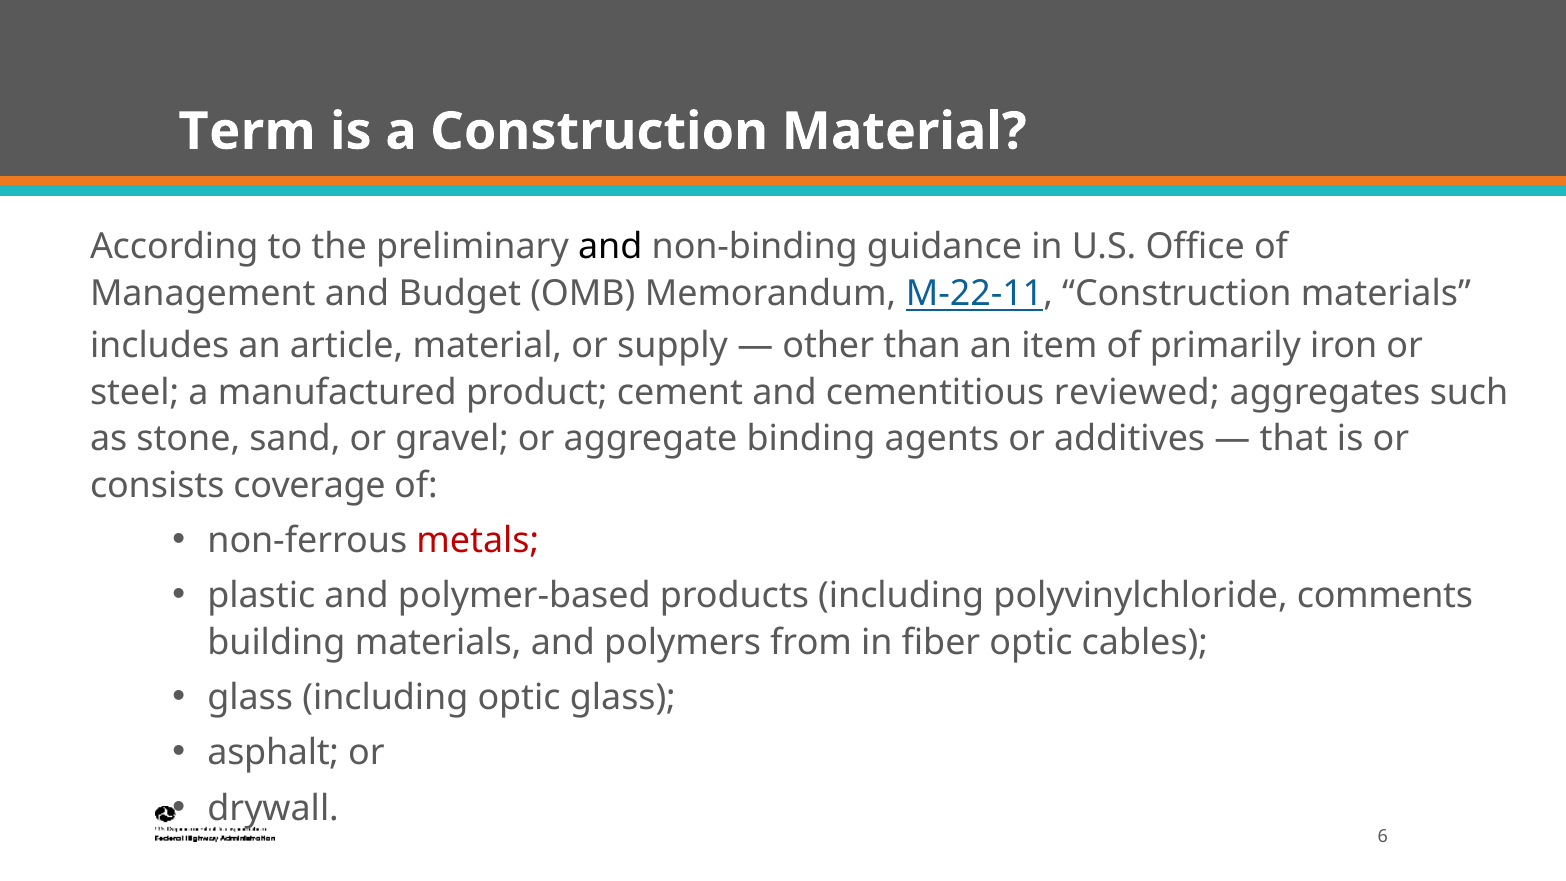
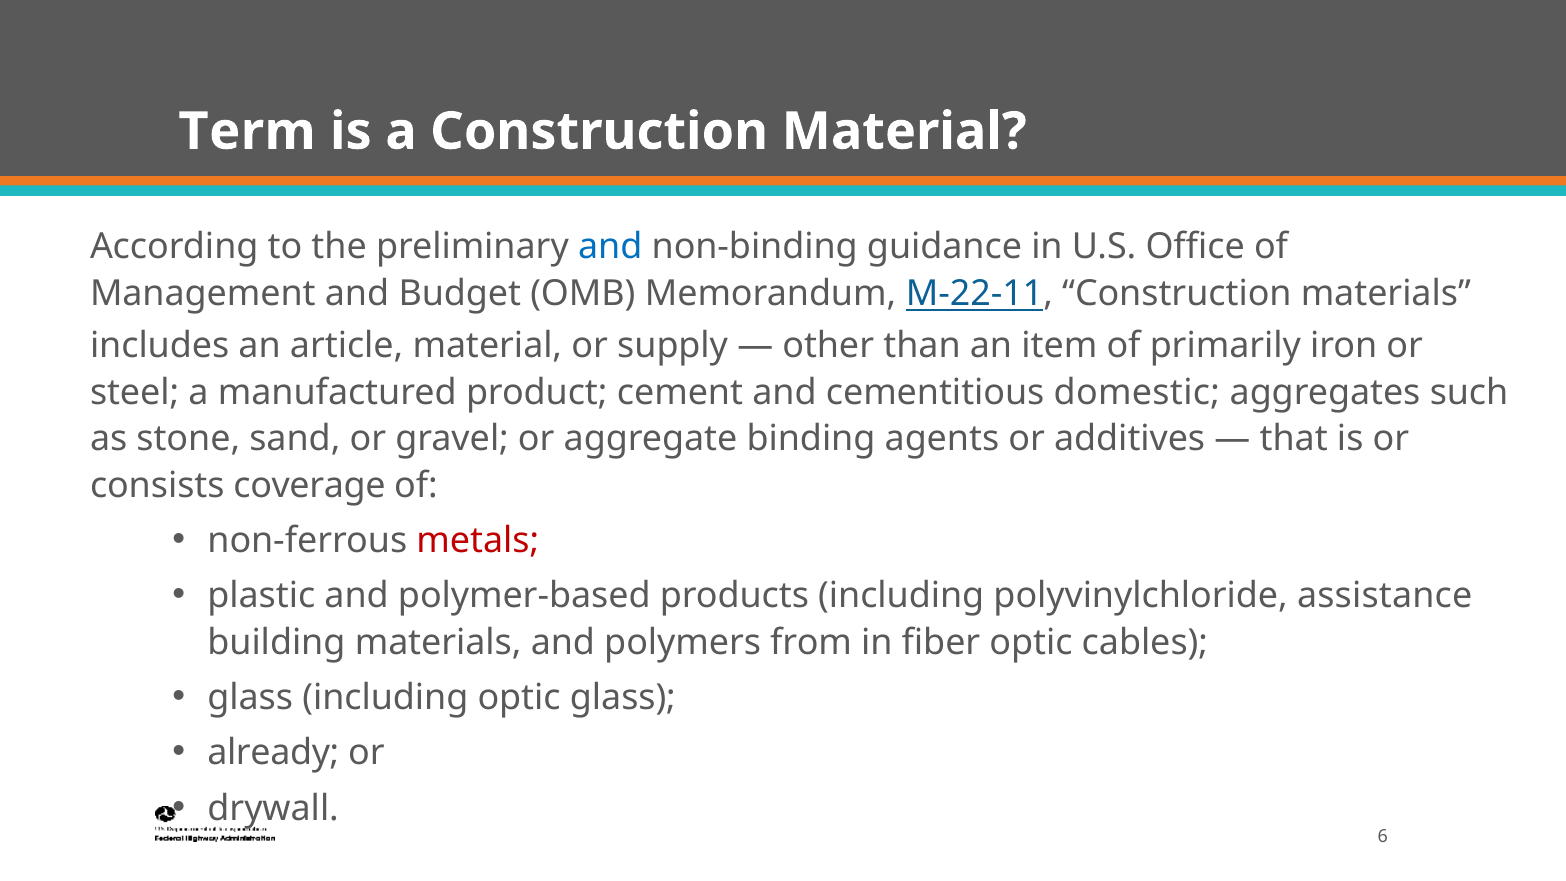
and colour: black -> blue (610, 247)
reviewed: reviewed -> domestic (1137, 392)
comments: comments -> assistance (1385, 596)
asphalt: asphalt -> already (273, 753)
